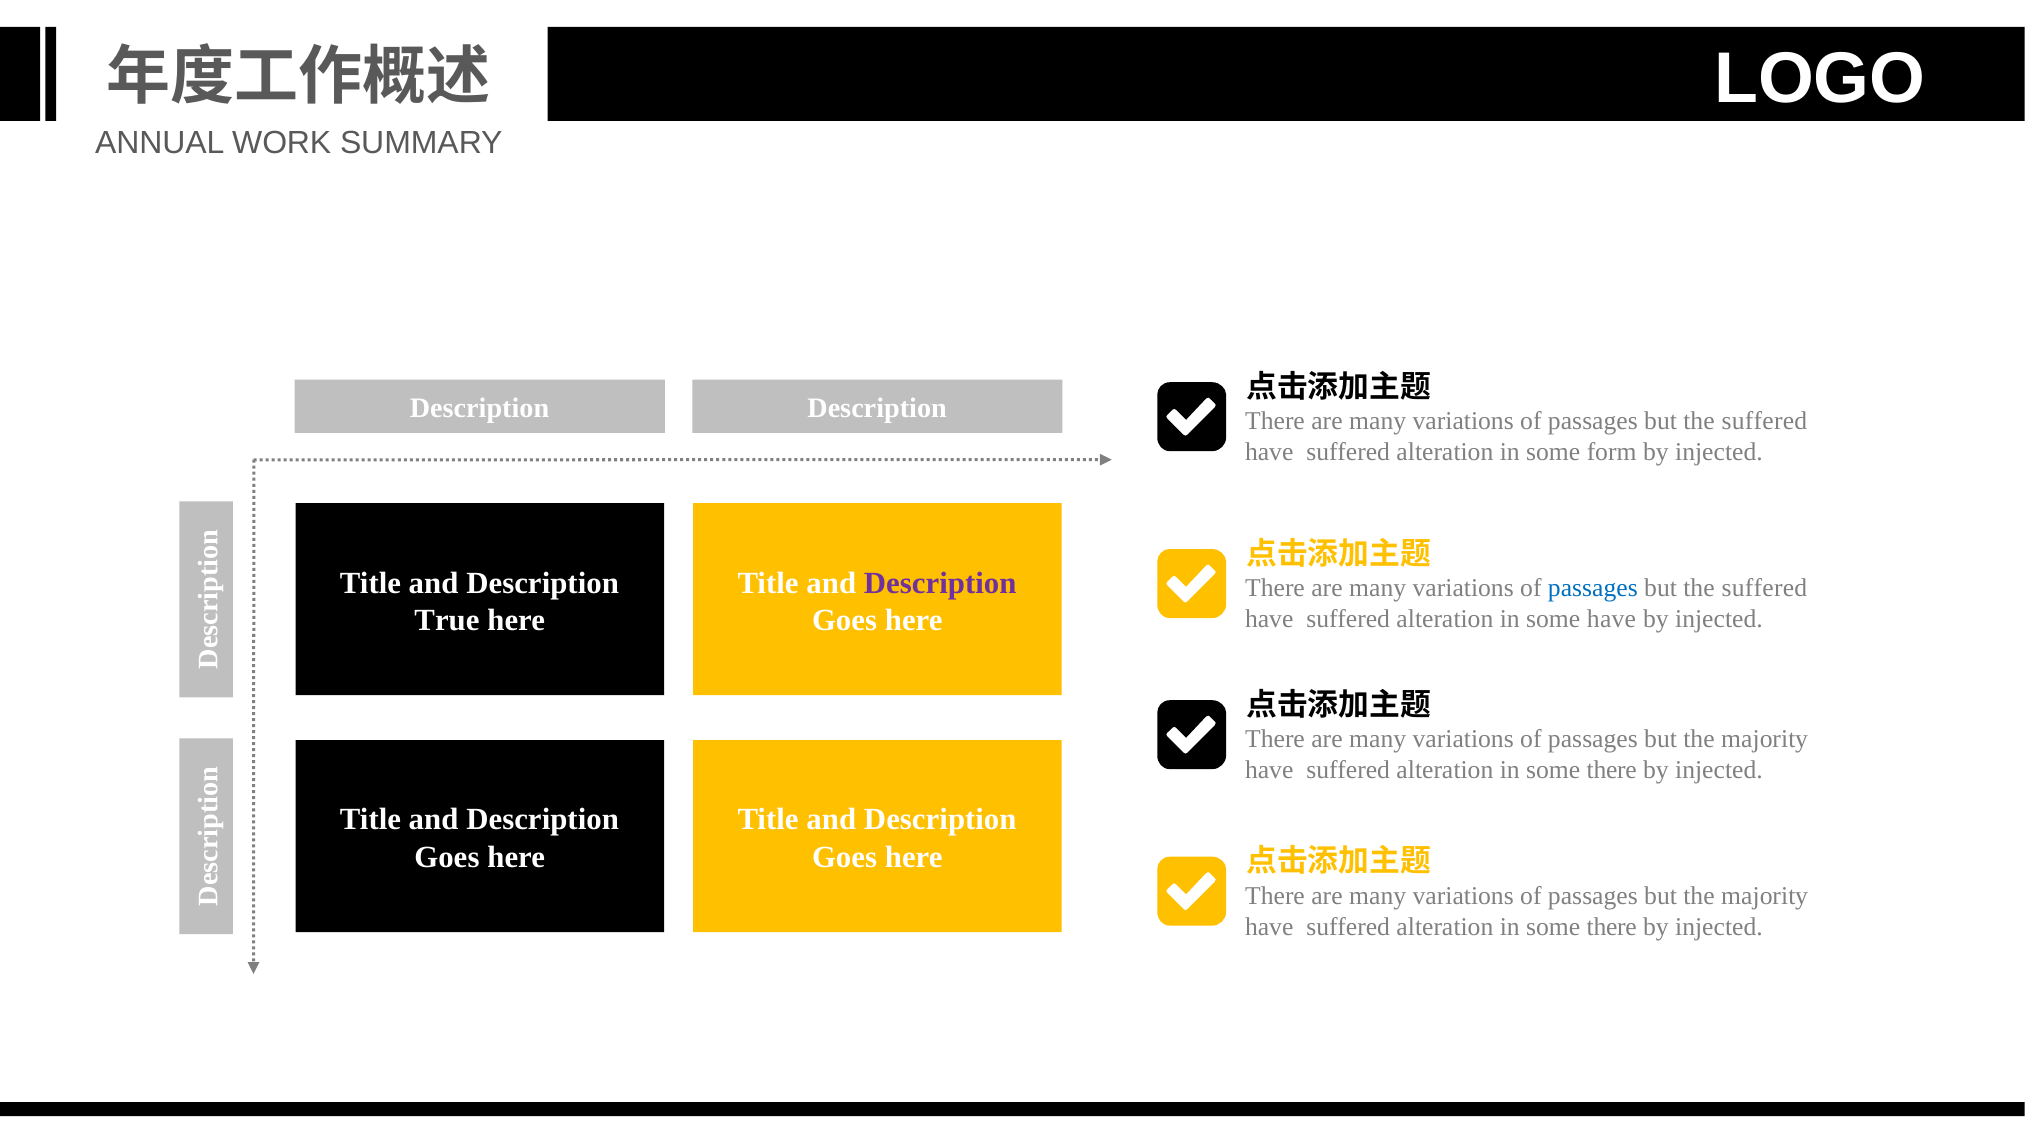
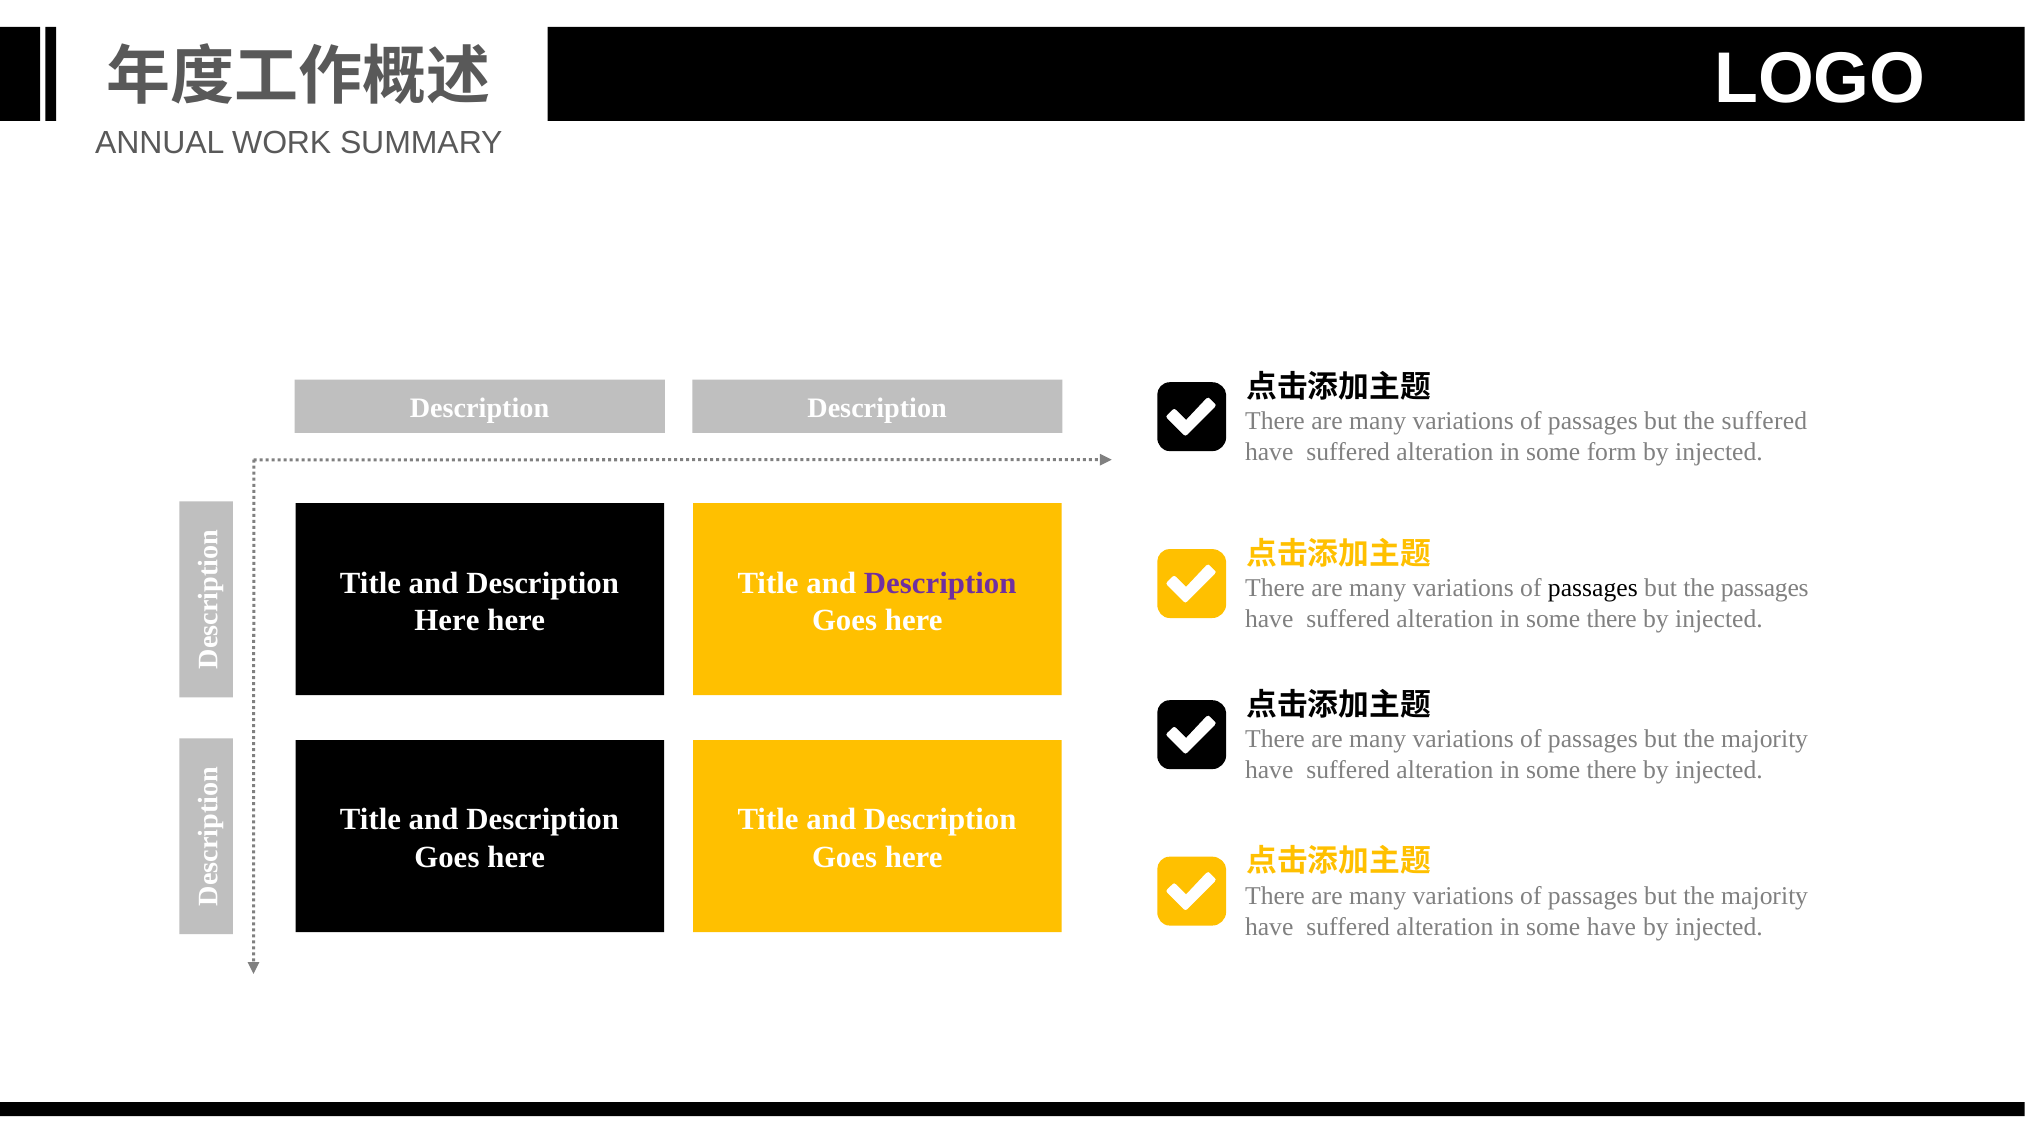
passages colour: blue -> black (1593, 588)
suffered: suffered -> passages (1765, 588)
True: True -> Here (447, 620)
have: have -> there (1612, 619)
there: there -> have (1612, 927)
